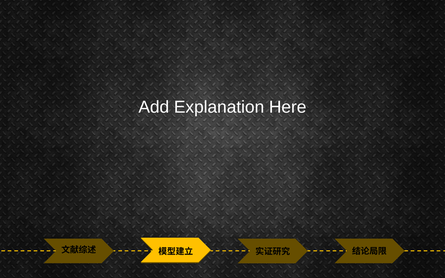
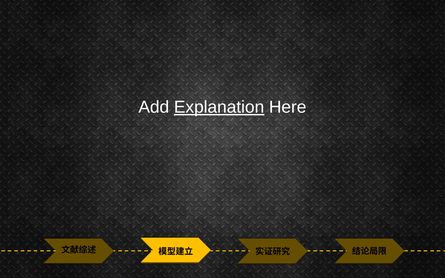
Explanation underline: none -> present (219, 107)
